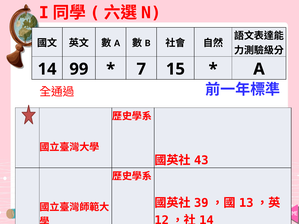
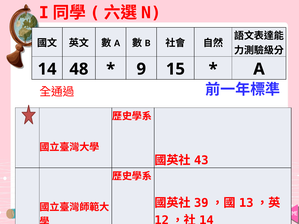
99: 99 -> 48 (79, 69)
7: 7 -> 9 (141, 69)
